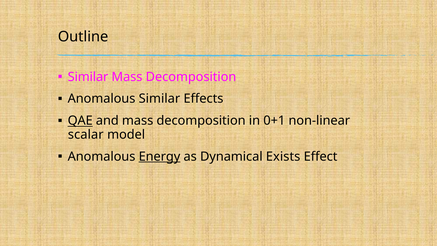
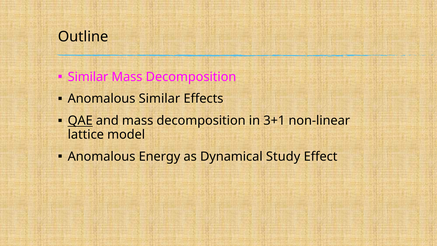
0+1: 0+1 -> 3+1 (274, 121)
scalar: scalar -> lattice (86, 134)
Energy underline: present -> none (159, 156)
Exists: Exists -> Study (283, 156)
